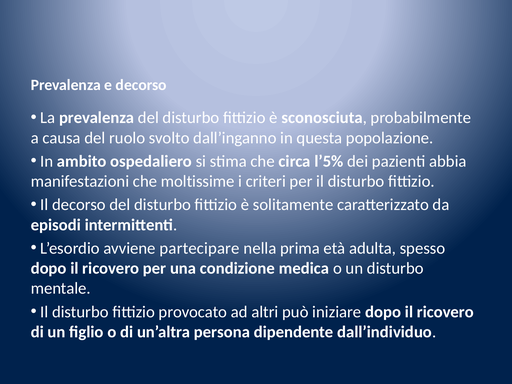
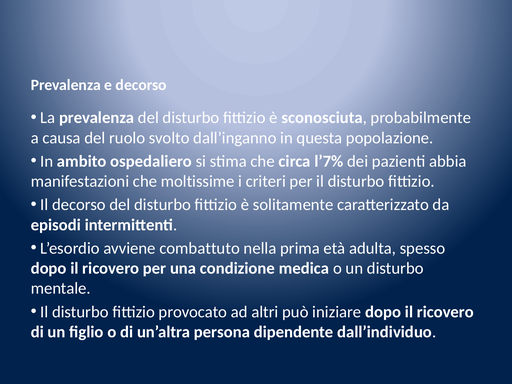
l’5%: l’5% -> l’7% (329, 161)
partecipare: partecipare -> combattuto (200, 248)
